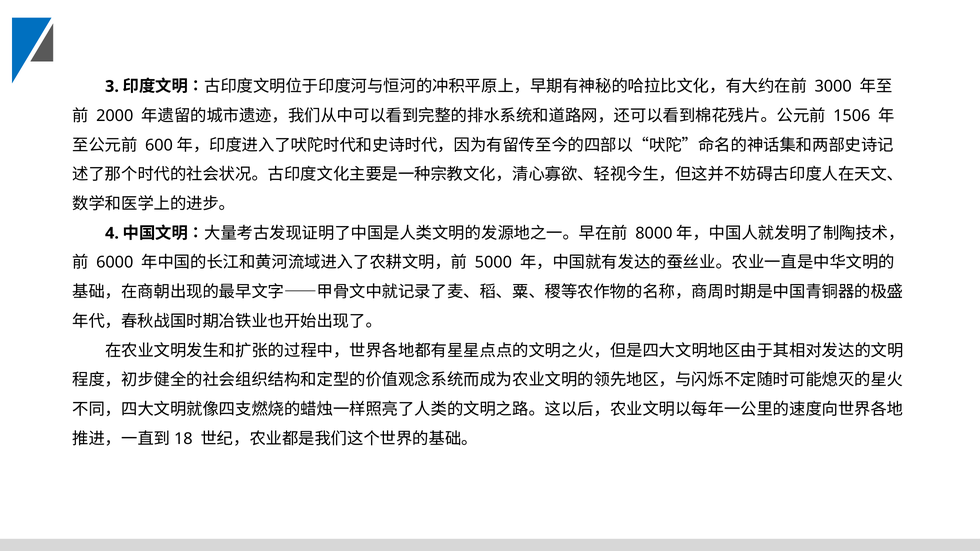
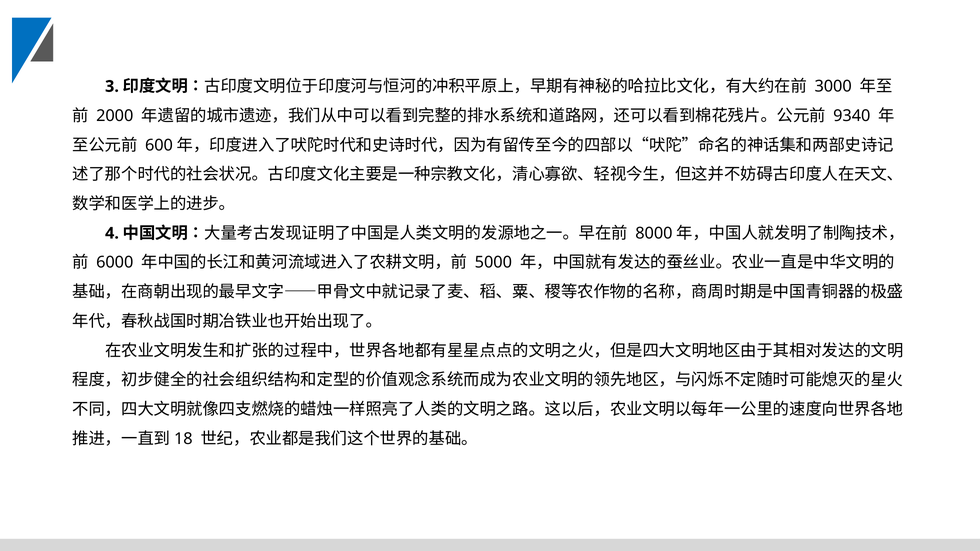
1506: 1506 -> 9340 (852, 116)
